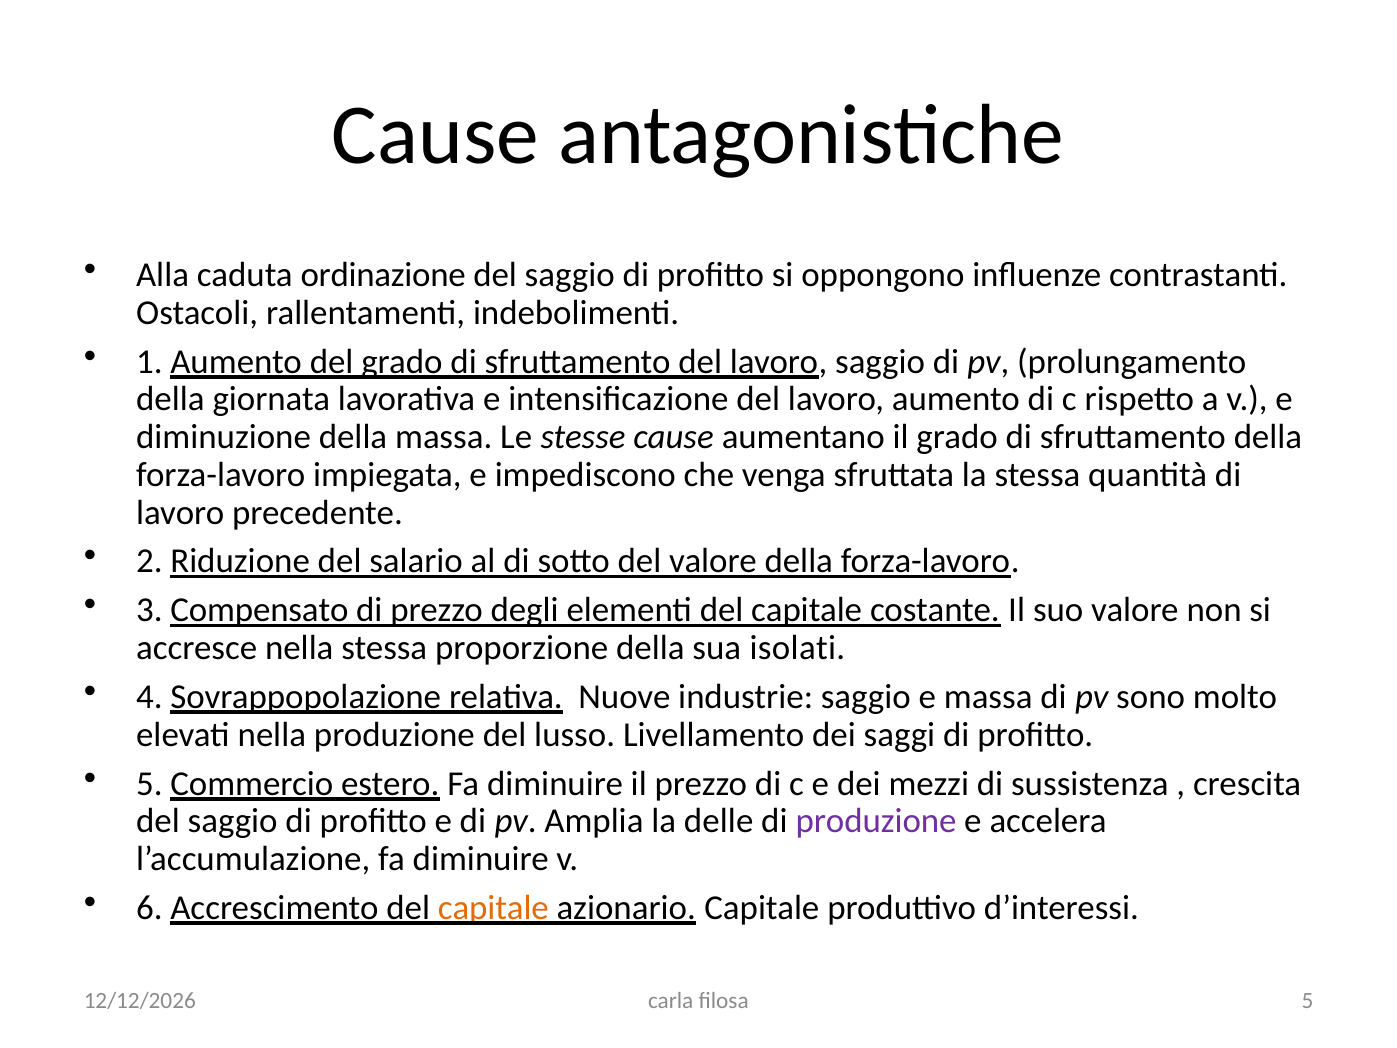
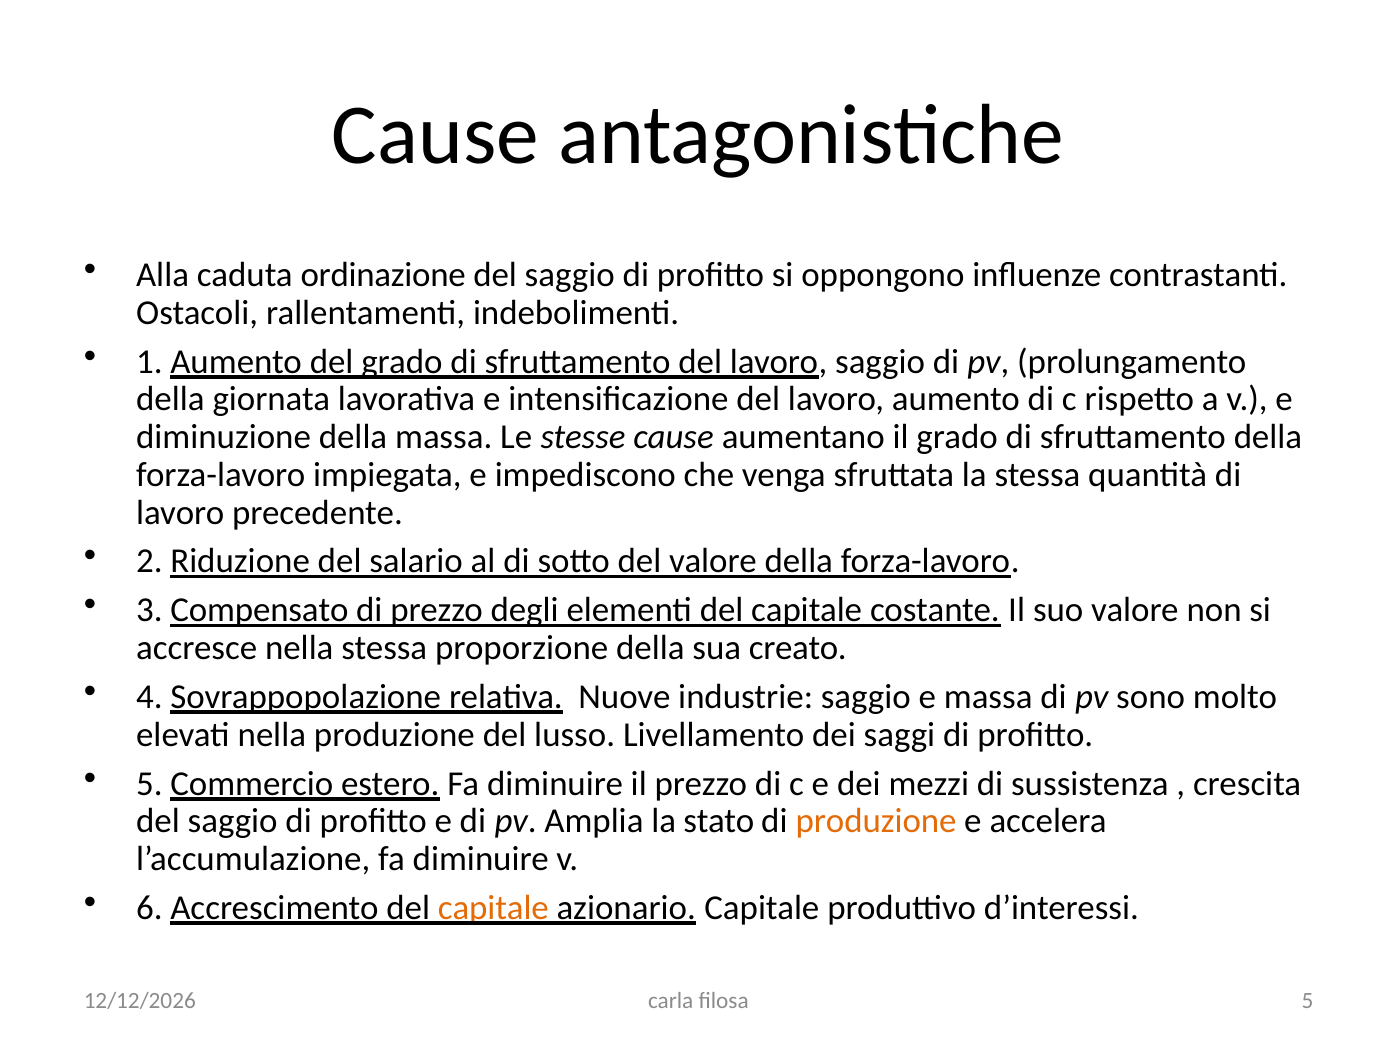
isolati: isolati -> creato (798, 648)
delle: delle -> stato (719, 821)
produzione colour: purple -> orange (876, 821)
